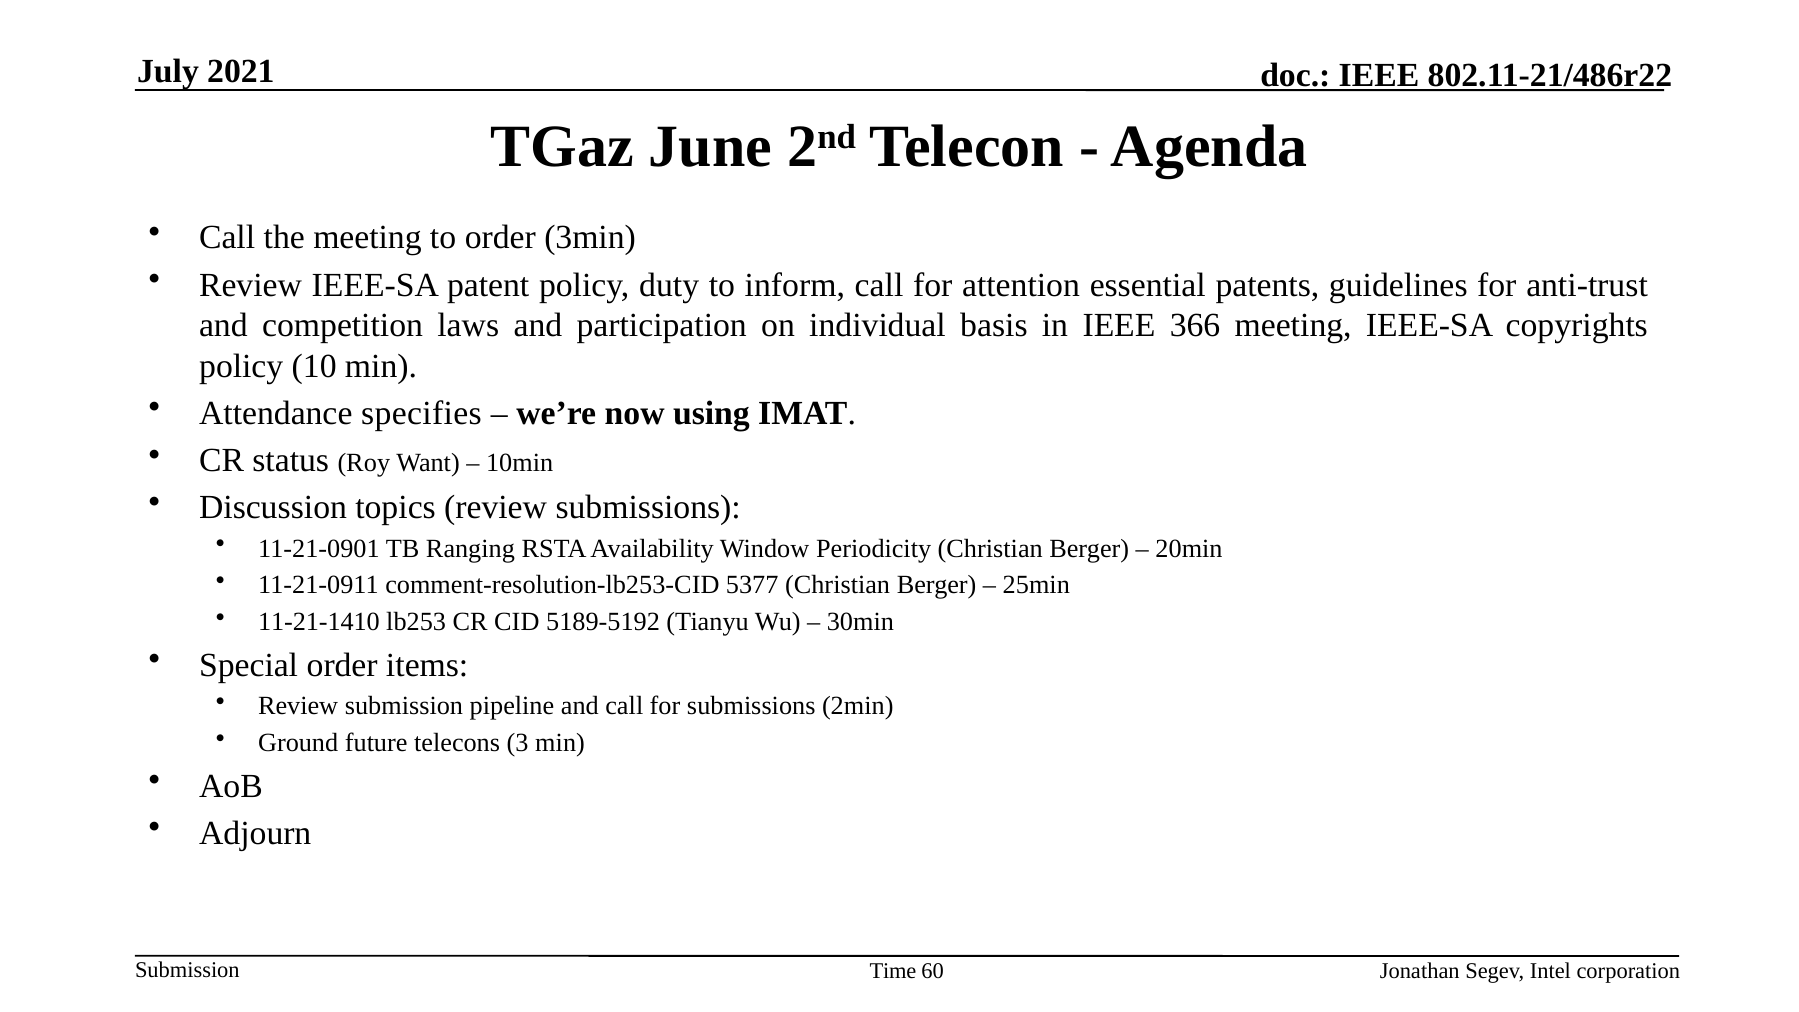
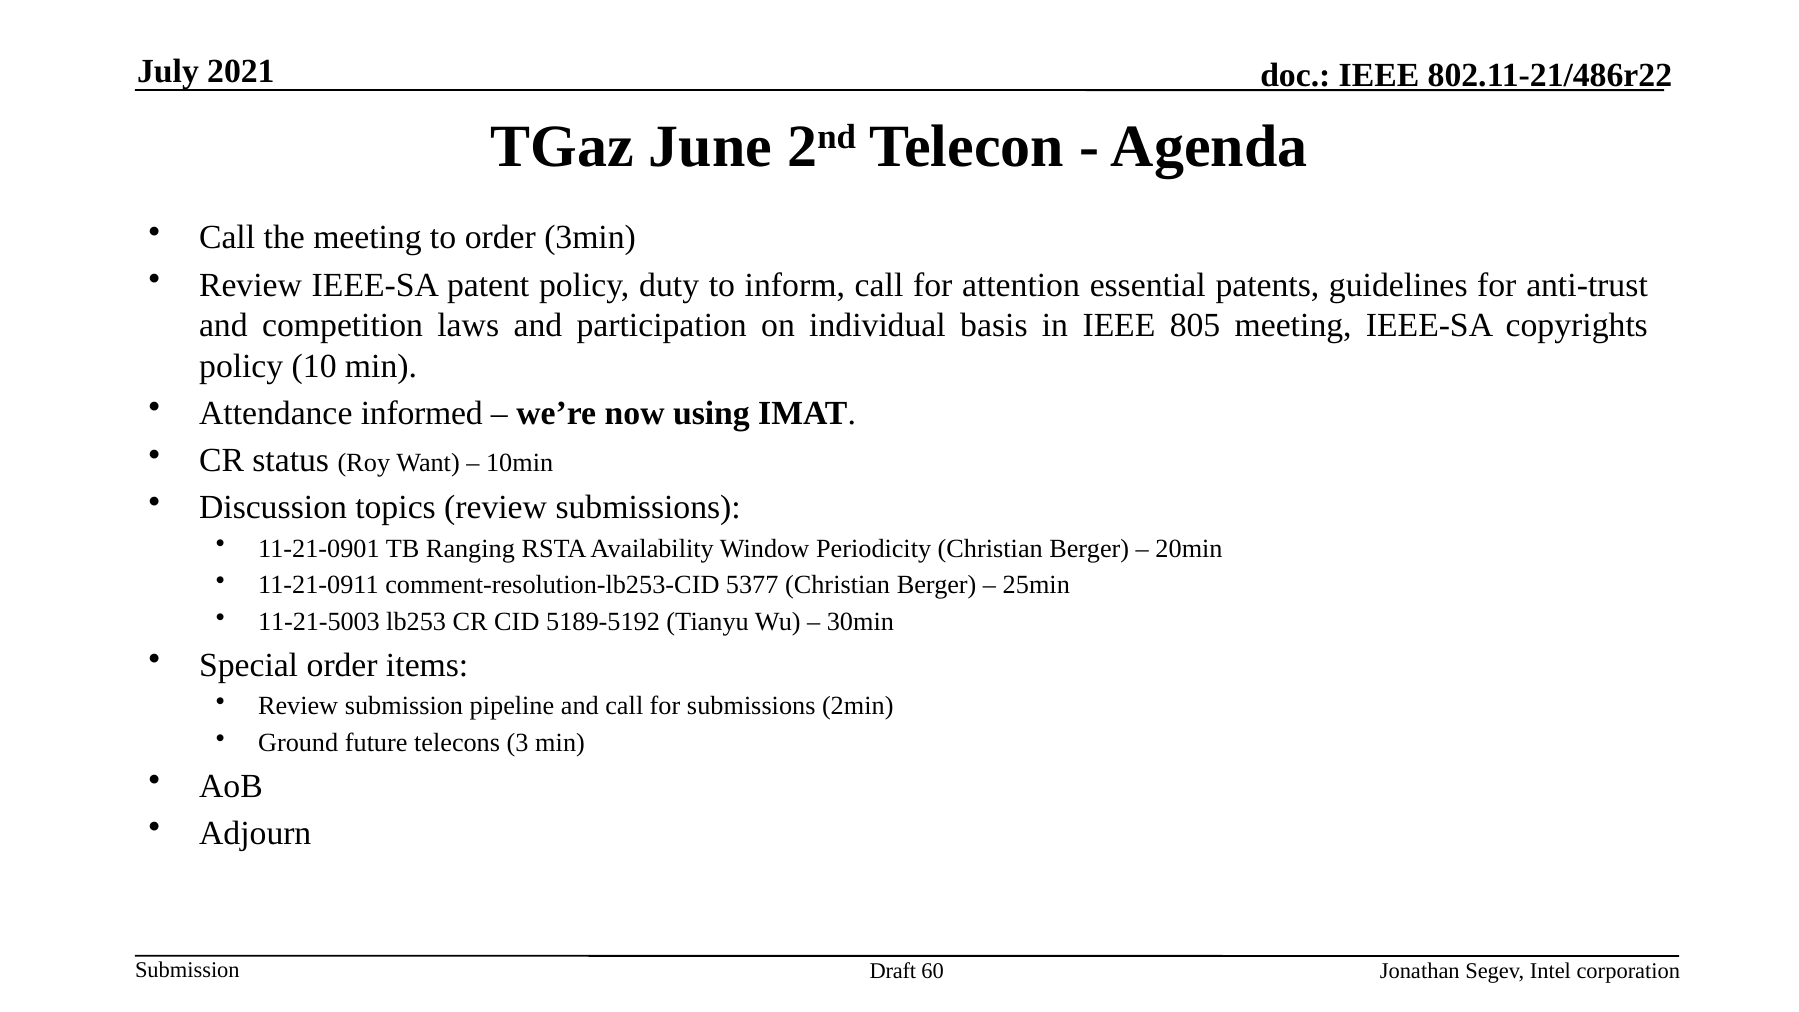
366: 366 -> 805 (1195, 326)
specifies: specifies -> informed (422, 413)
11-21-1410: 11-21-1410 -> 11-21-5003 (319, 622)
Time: Time -> Draft (893, 971)
